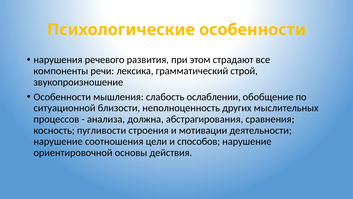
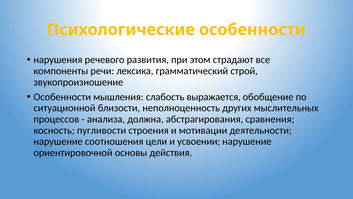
ослаблении: ослаблении -> выражается (214, 97)
способов: способов -> усвоении (199, 141)
